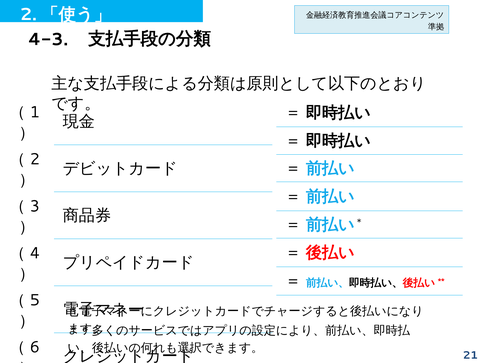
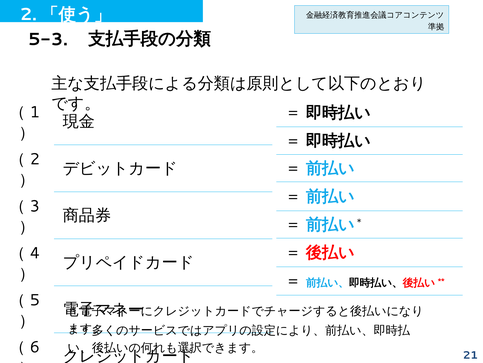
4-3: 4-3 -> 5-3 (48, 39)
